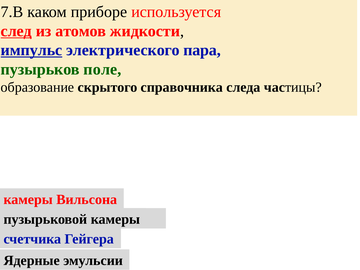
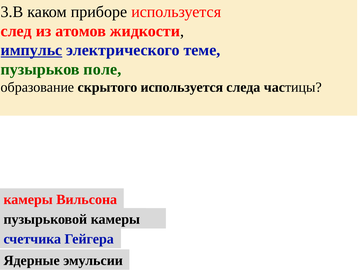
7.В: 7.В -> 3.В (12, 12)
след underline: present -> none (16, 31)
пара: пара -> теме (202, 50)
скрытого справочника: справочника -> используется (182, 87)
